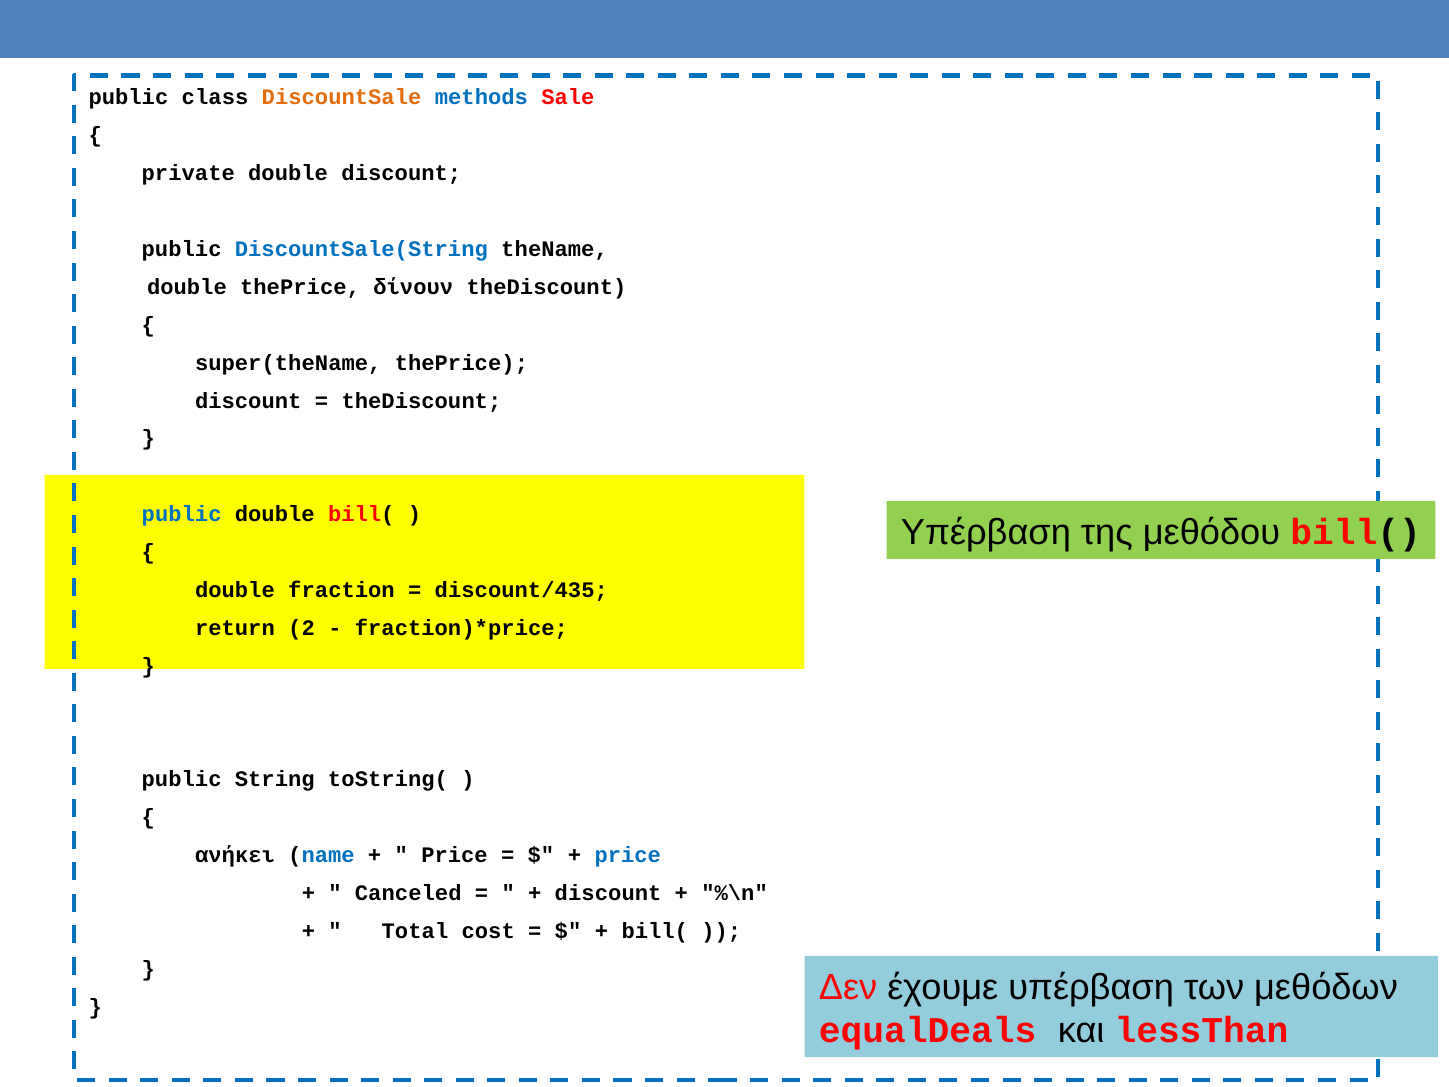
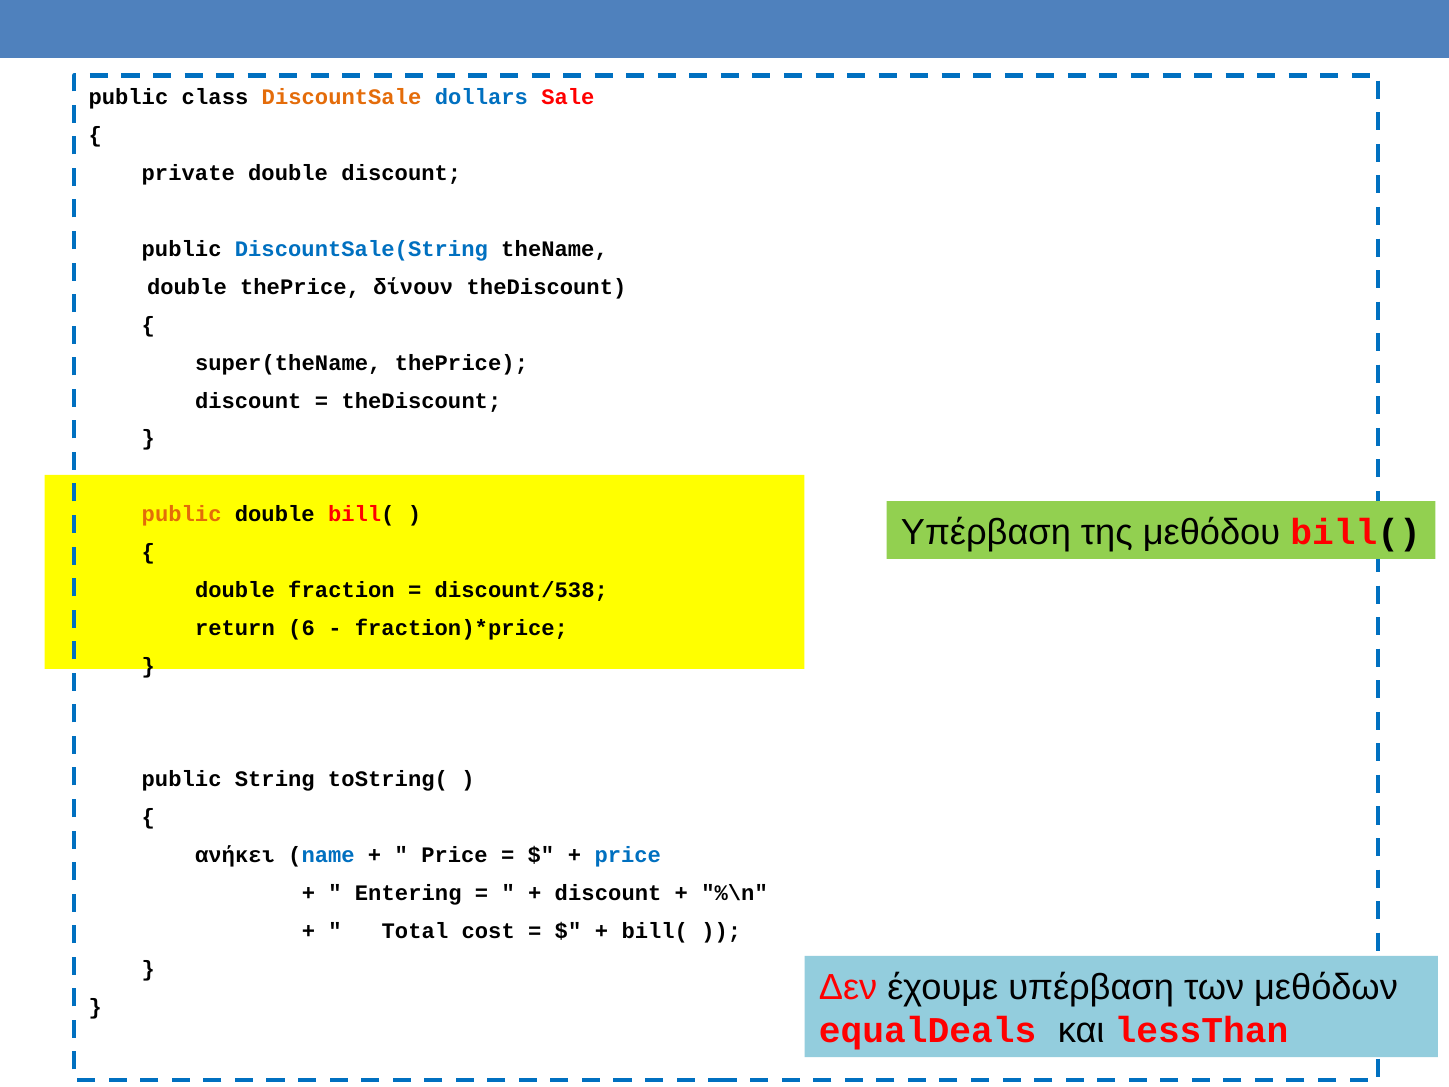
methods: methods -> dollars (481, 98)
public colour: blue -> orange (182, 514)
discount/435: discount/435 -> discount/538 (521, 590)
2: 2 -> 6 (302, 628)
Canceled: Canceled -> Entering (408, 893)
